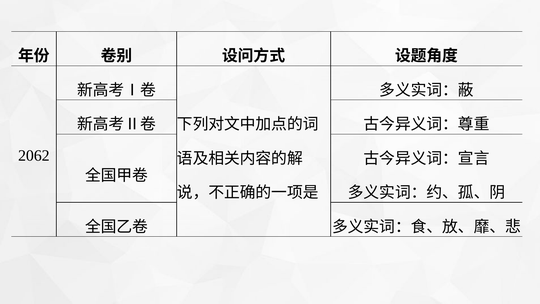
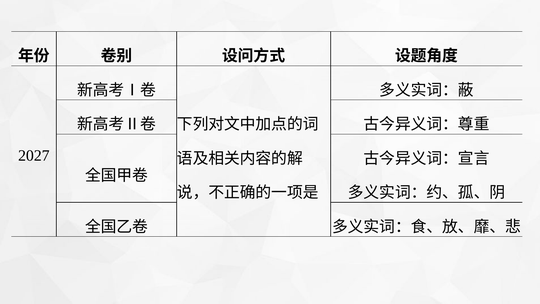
2062: 2062 -> 2027 (34, 156)
